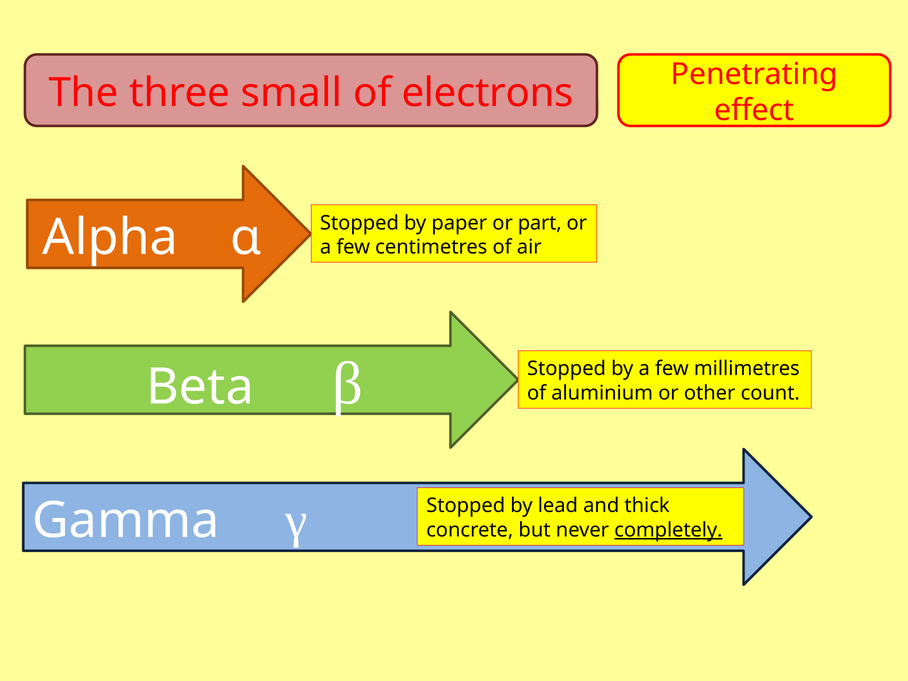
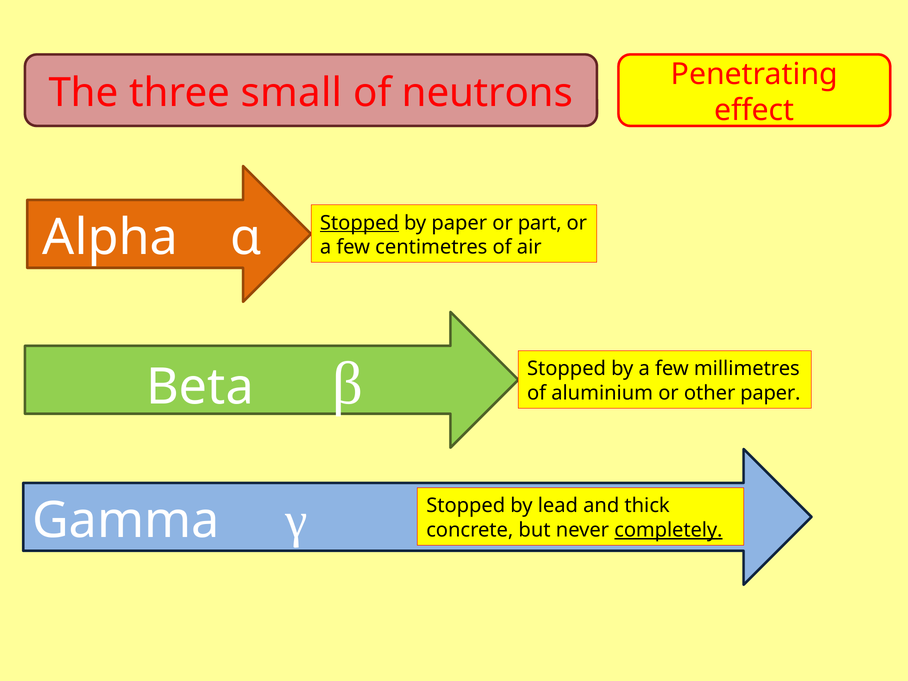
electrons: electrons -> neutrons (487, 93)
Stopped underline: none -> present (359, 223)
other count: count -> paper (770, 393)
